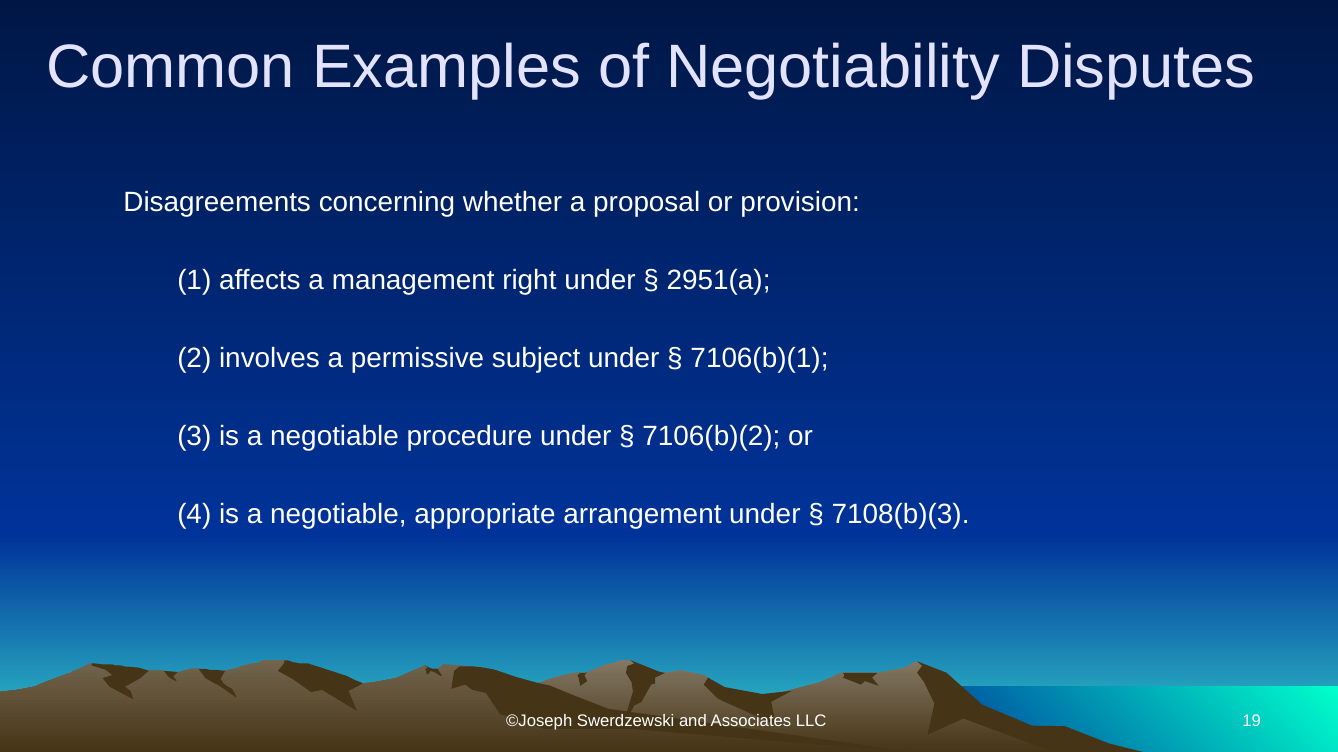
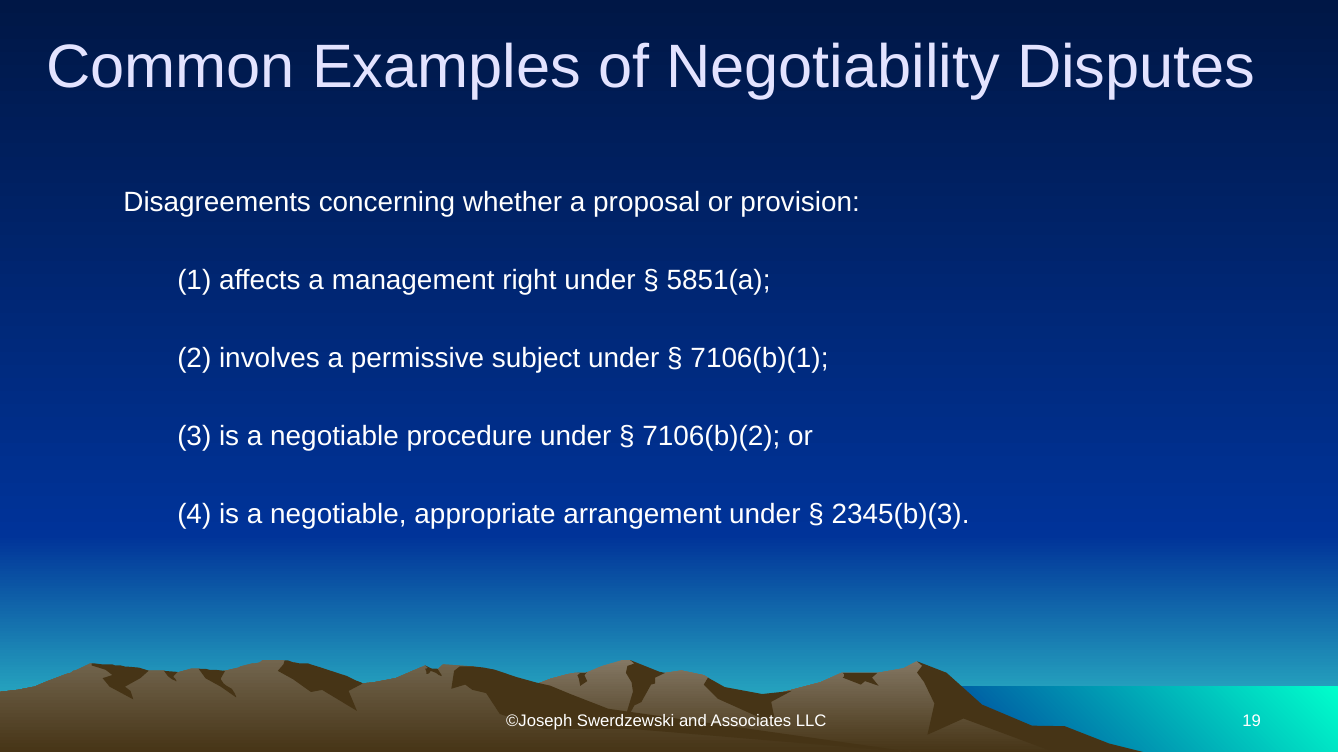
2951(a: 2951(a -> 5851(a (719, 281)
7108(b)(3: 7108(b)(3 -> 2345(b)(3 (901, 515)
